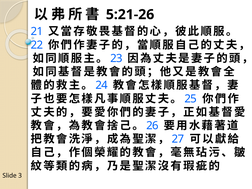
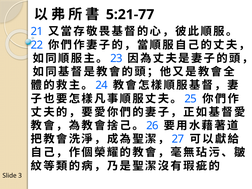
5:21-26: 5:21-26 -> 5:21-77 (130, 15)
